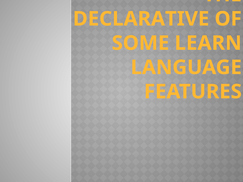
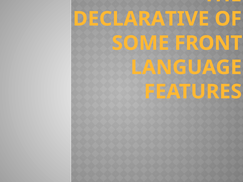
LEARN: LEARN -> FRONT (208, 43)
